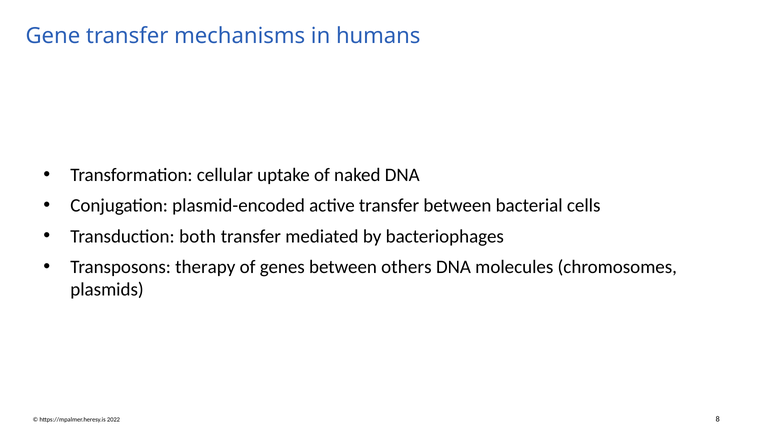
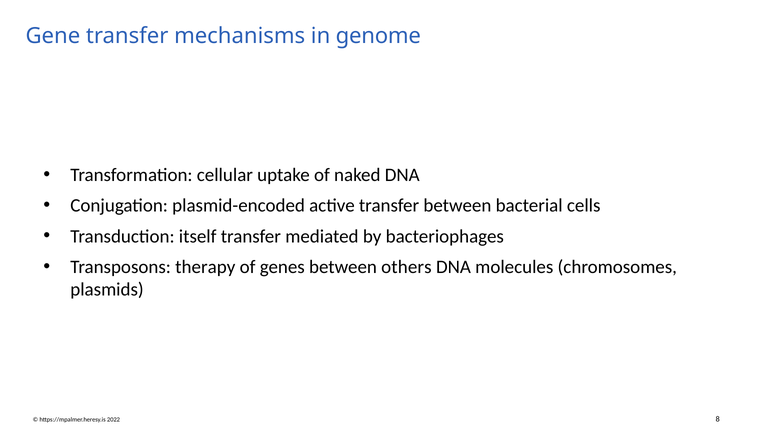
humans: humans -> genome (378, 36)
both: both -> itself (198, 236)
